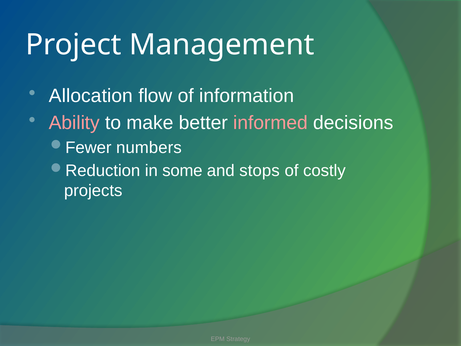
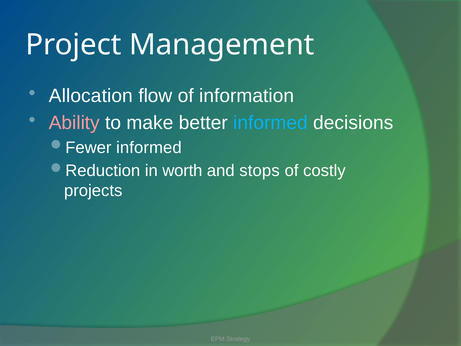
informed colour: pink -> light blue (271, 123)
numbers: numbers -> informed (149, 147)
some: some -> worth (182, 171)
